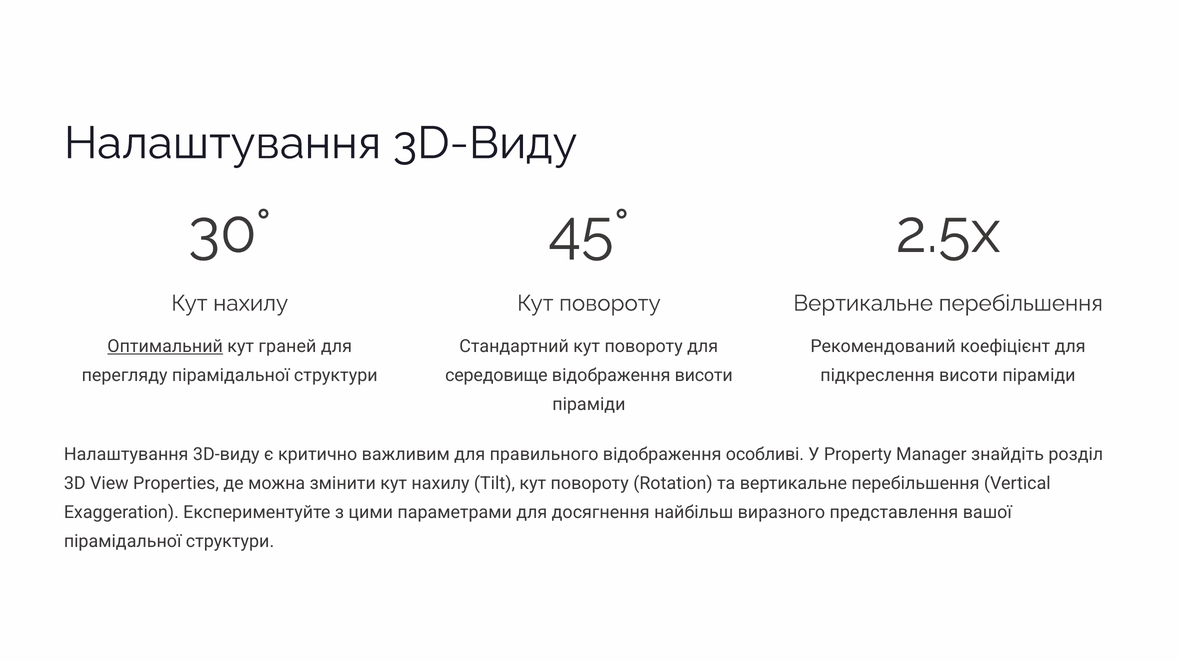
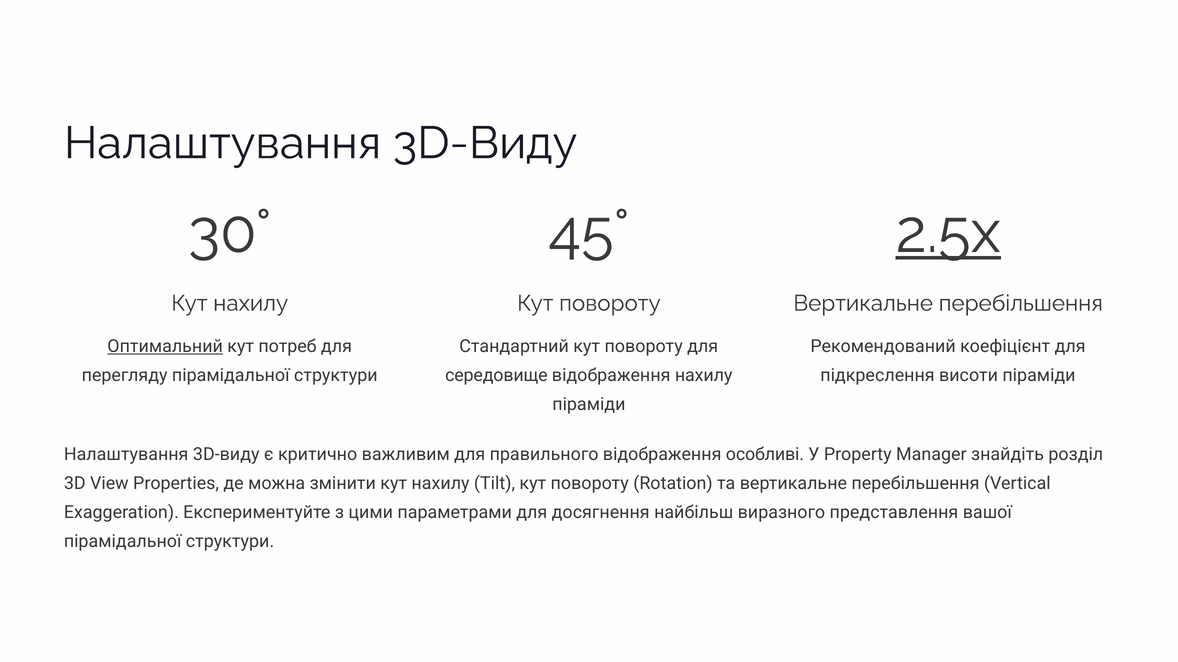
2.5x underline: none -> present (948, 232)
граней: граней -> потреб (288, 346)
відображення висоти: висоти -> нахилу (704, 376)
